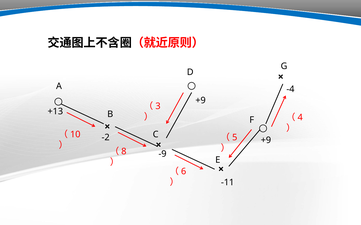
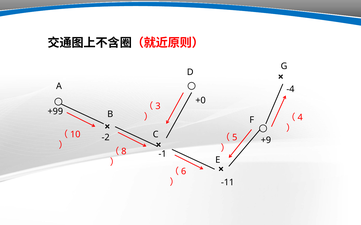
+9: +9 -> +0 (201, 101)
+13: +13 -> +99 (55, 112)
-9: -9 -> -1 (162, 154)
